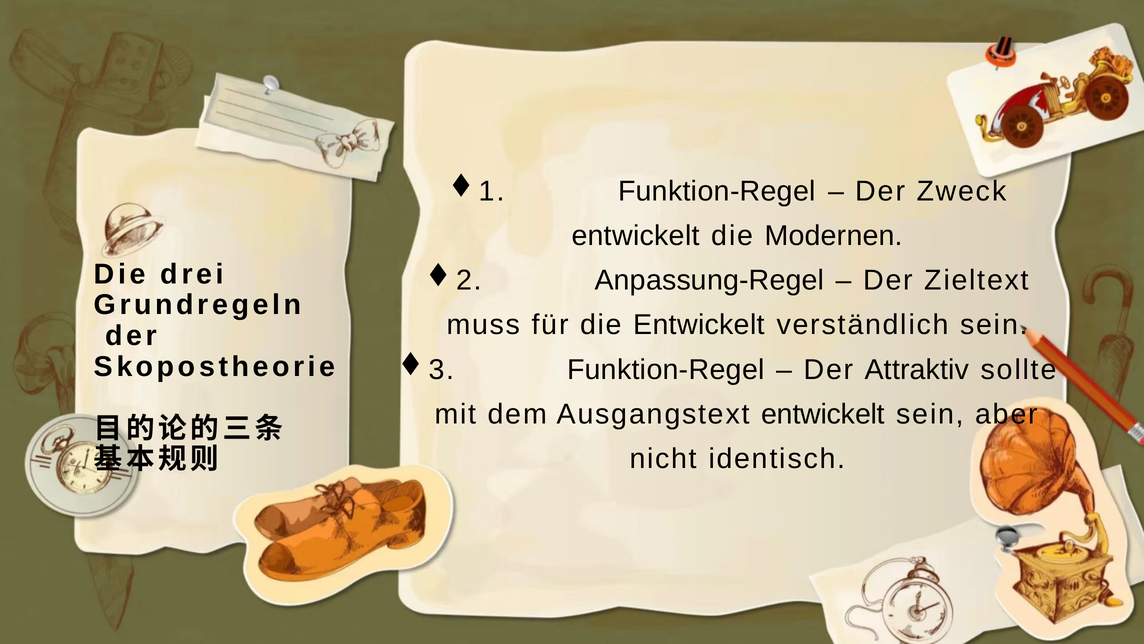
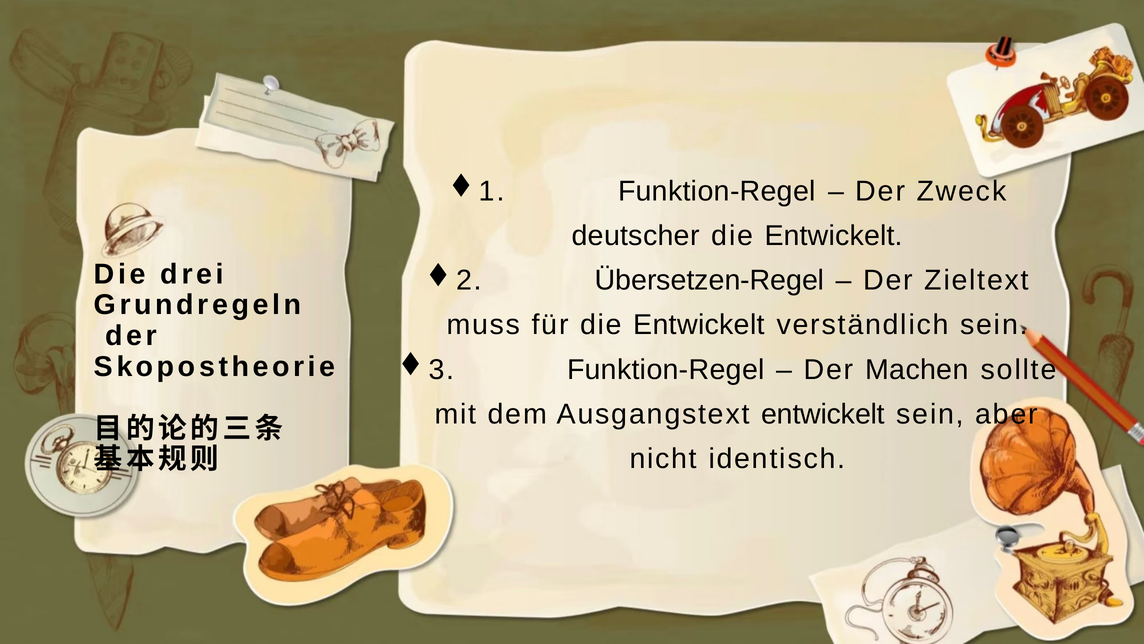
entwickelt: entwickelt -> deutscher (636, 236)
Modernen: Modernen -> Entwickelt (834, 236)
Anpassung-Regel: Anpassung-Regel -> Übersetzen-Regel (710, 280)
Attraktiv: Attraktiv -> Machen (917, 369)
